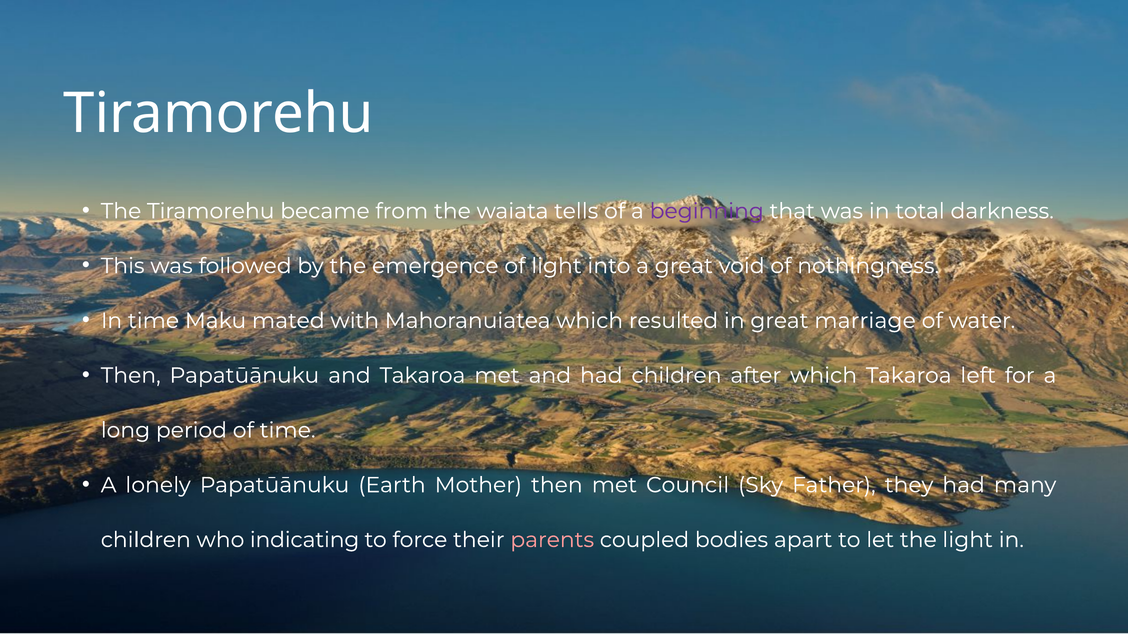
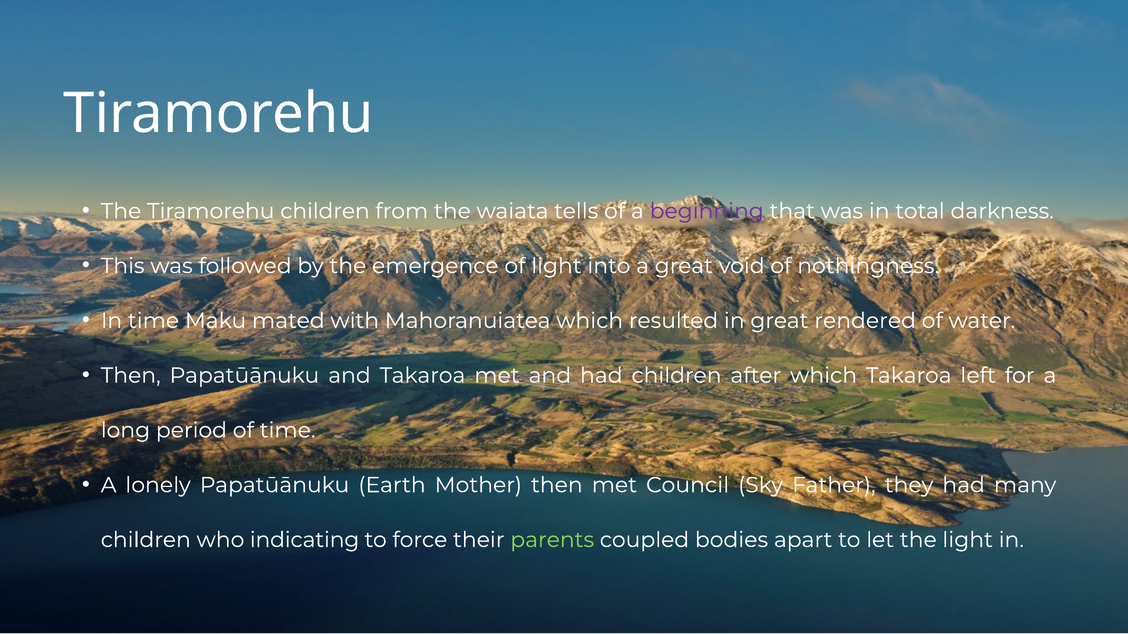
Tiramorehu became: became -> children (325, 211)
marriage: marriage -> rendered (865, 321)
parents colour: pink -> light green (552, 540)
